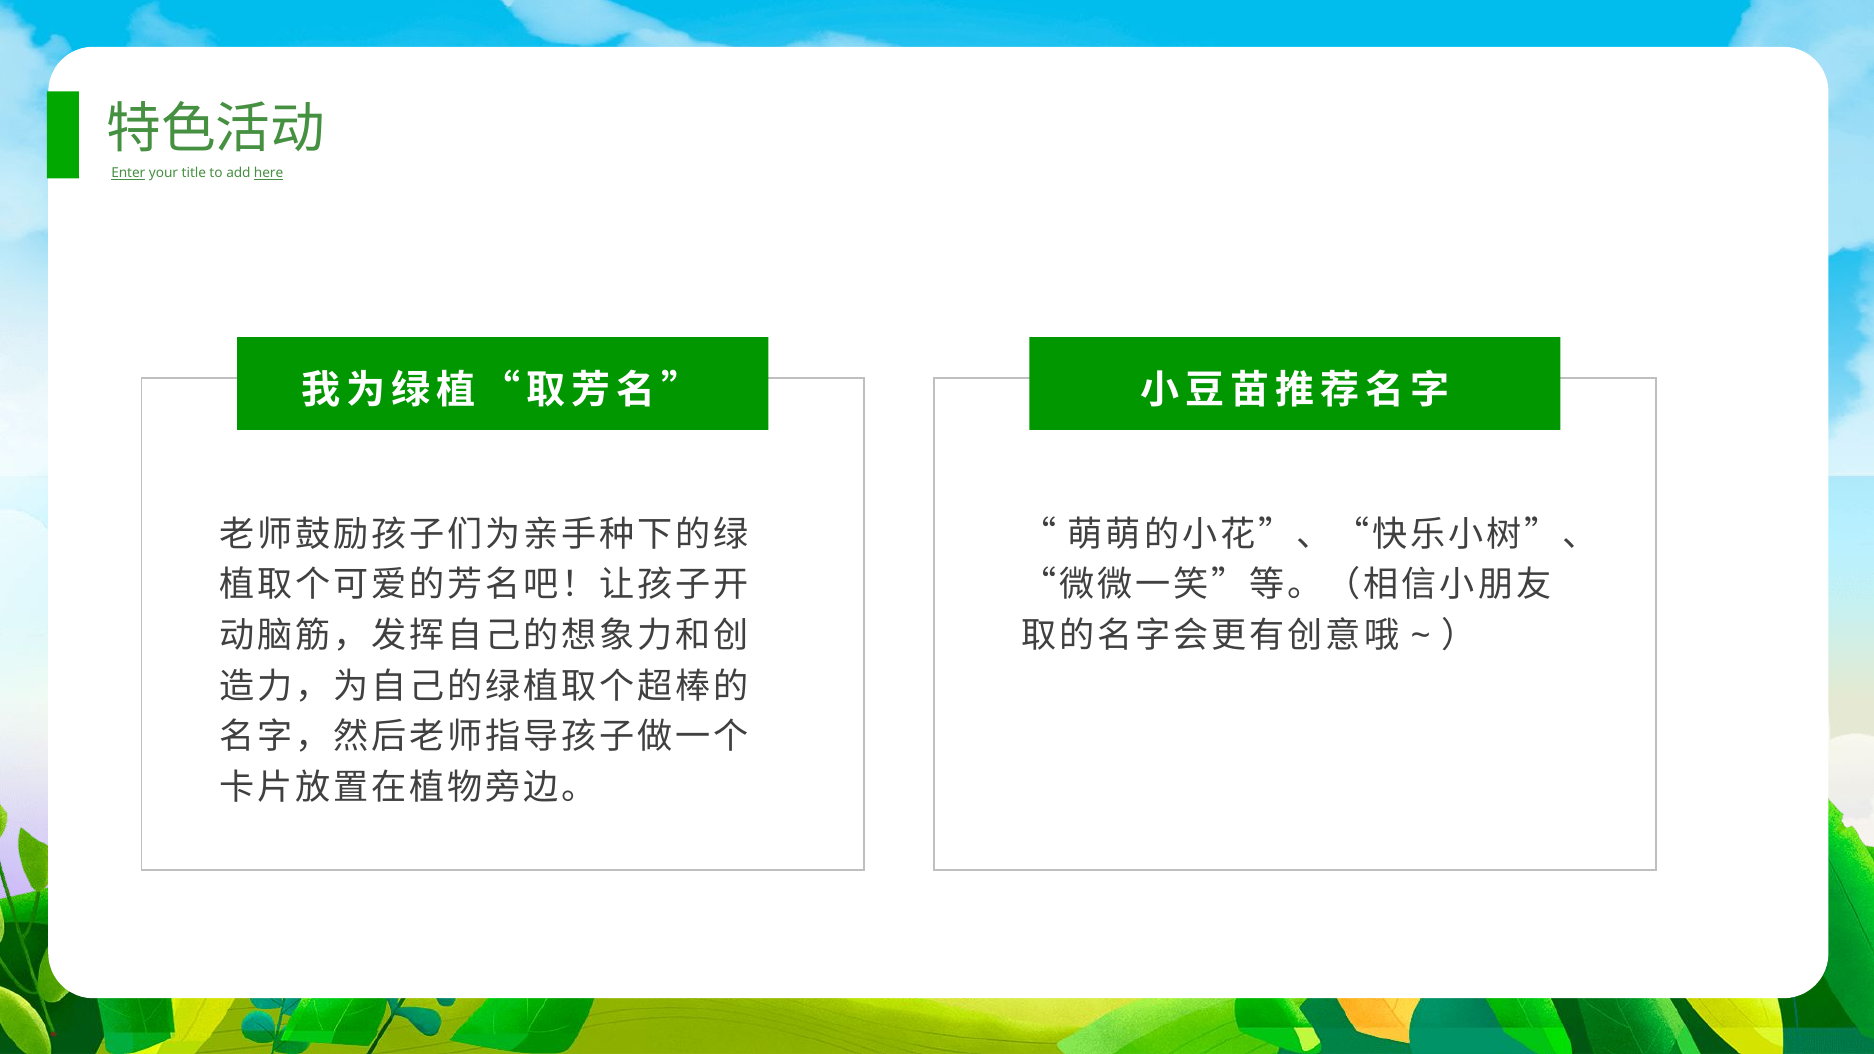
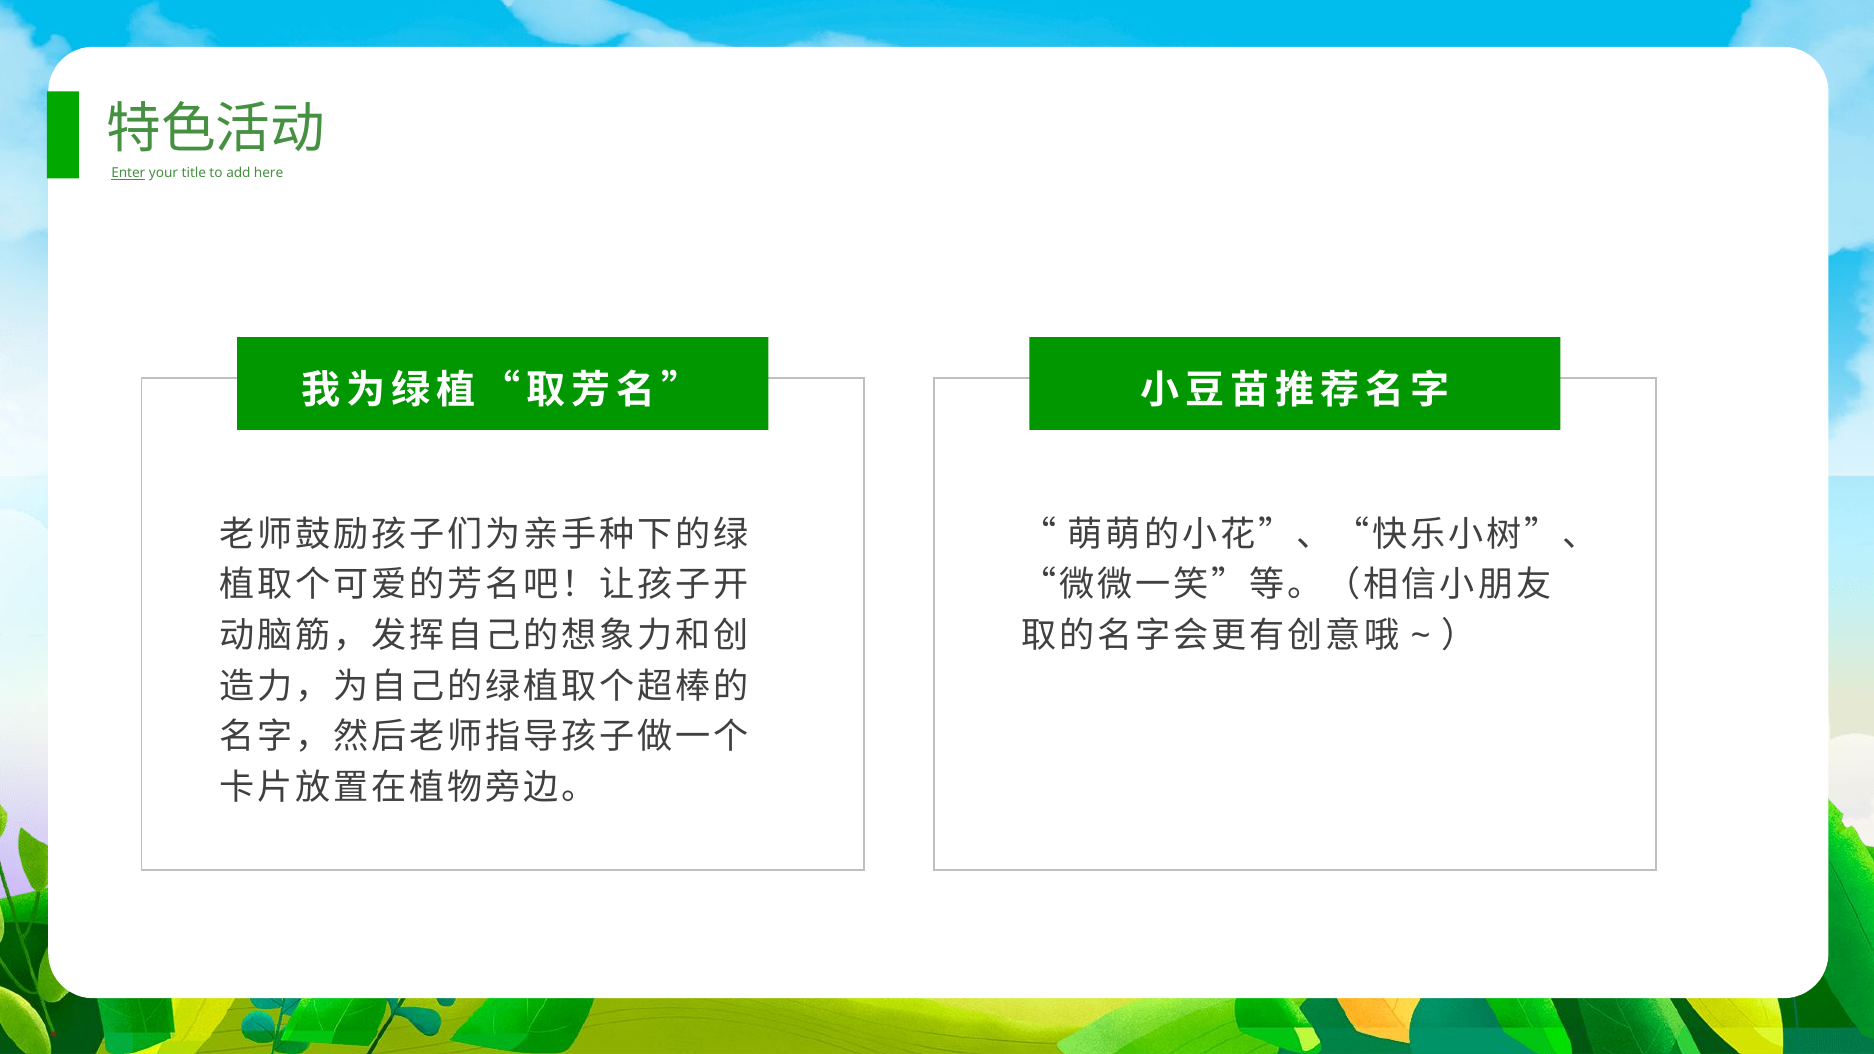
here underline: present -> none (269, 173)
